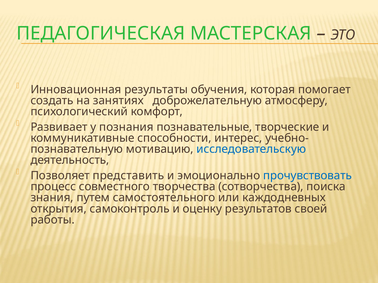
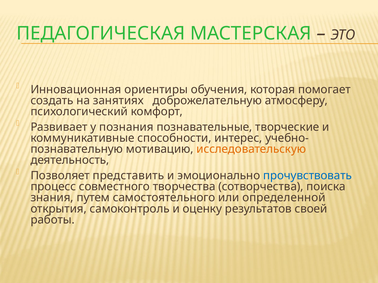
результаты: результаты -> ориентиры (156, 90)
исследовательскую colour: blue -> orange (251, 149)
каждодневных: каждодневных -> определенной (284, 198)
